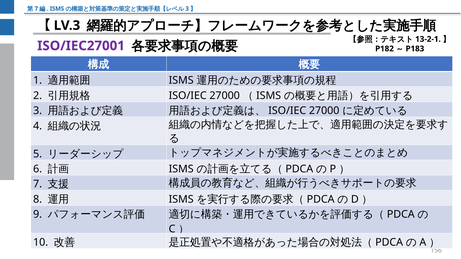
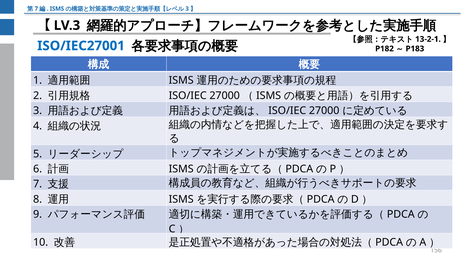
ISO/IEC27001 colour: purple -> blue (81, 46)
